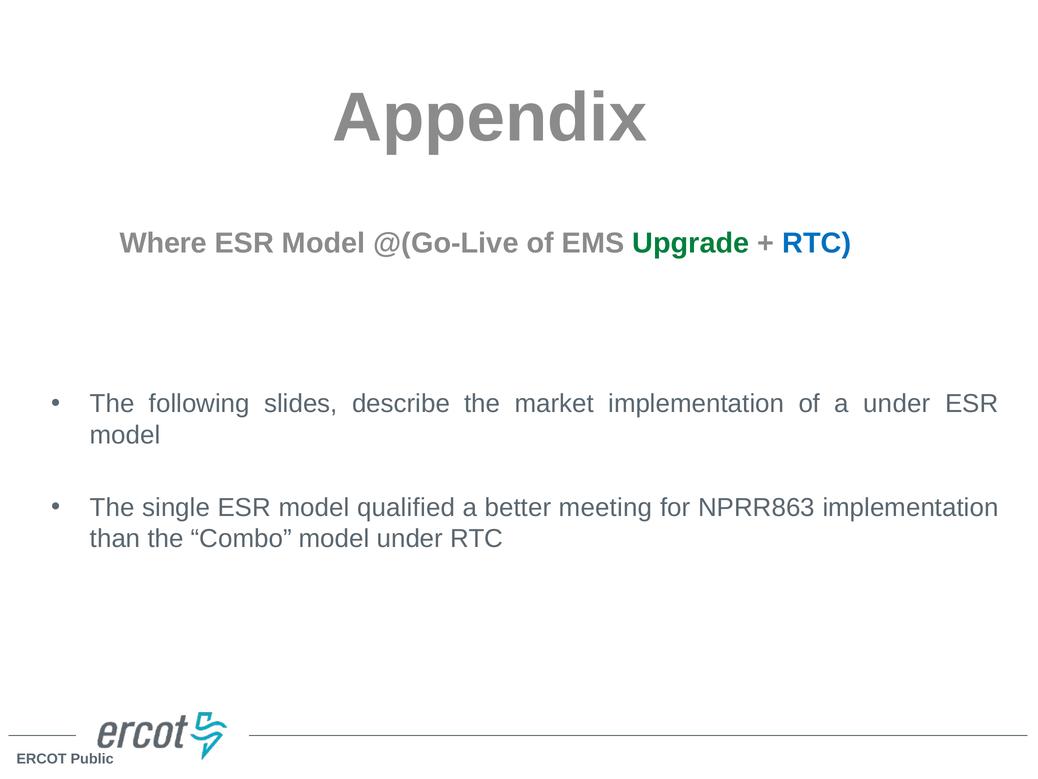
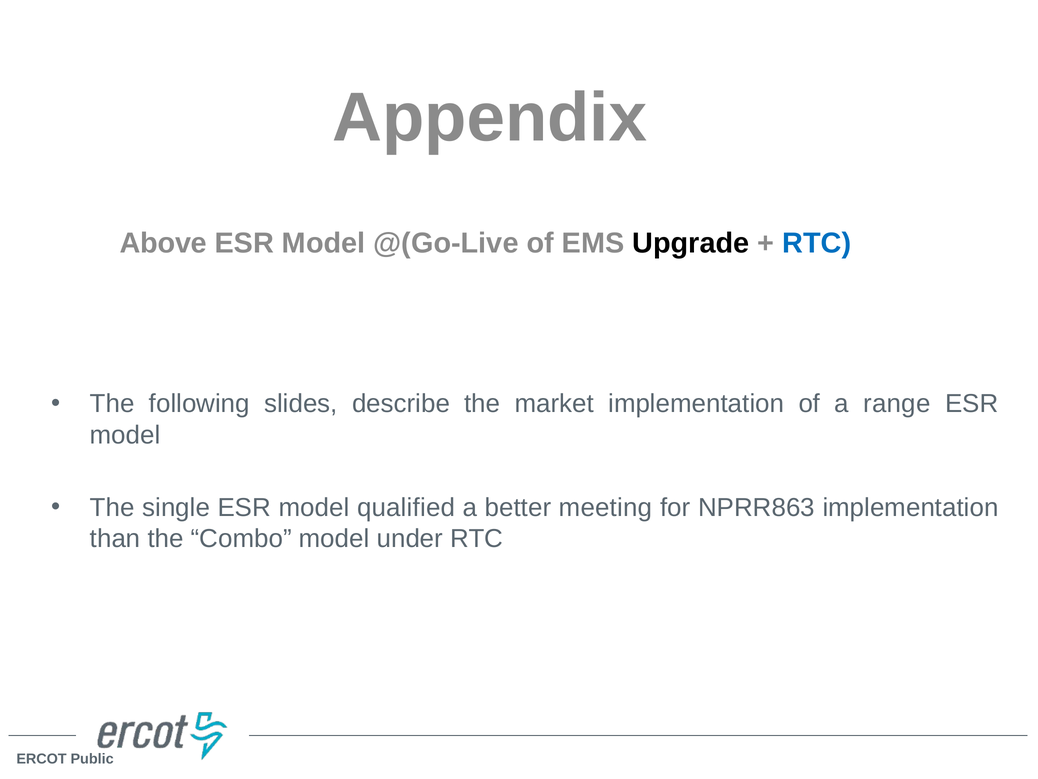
Where: Where -> Above (163, 243)
Upgrade colour: green -> black (691, 243)
a under: under -> range (897, 404)
